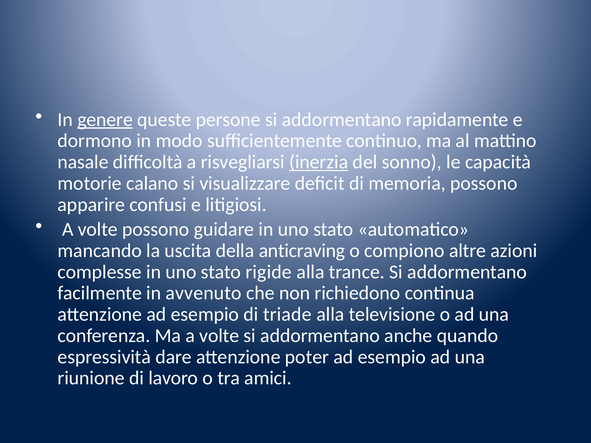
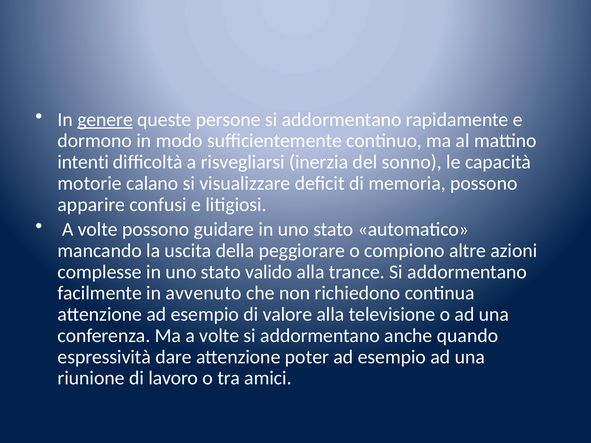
nasale: nasale -> intenti (83, 162)
inerzia underline: present -> none (319, 162)
anticraving: anticraving -> peggiorare (302, 251)
rigide: rigide -> valido (269, 272)
triade: triade -> valore (287, 315)
